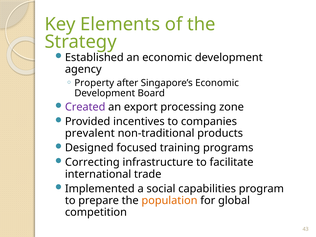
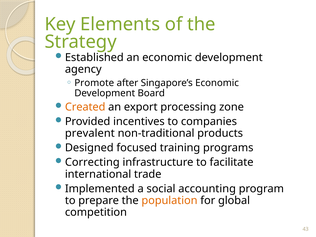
Property: Property -> Promote (94, 83)
Created colour: purple -> orange (85, 107)
capabilities: capabilities -> accounting (207, 189)
